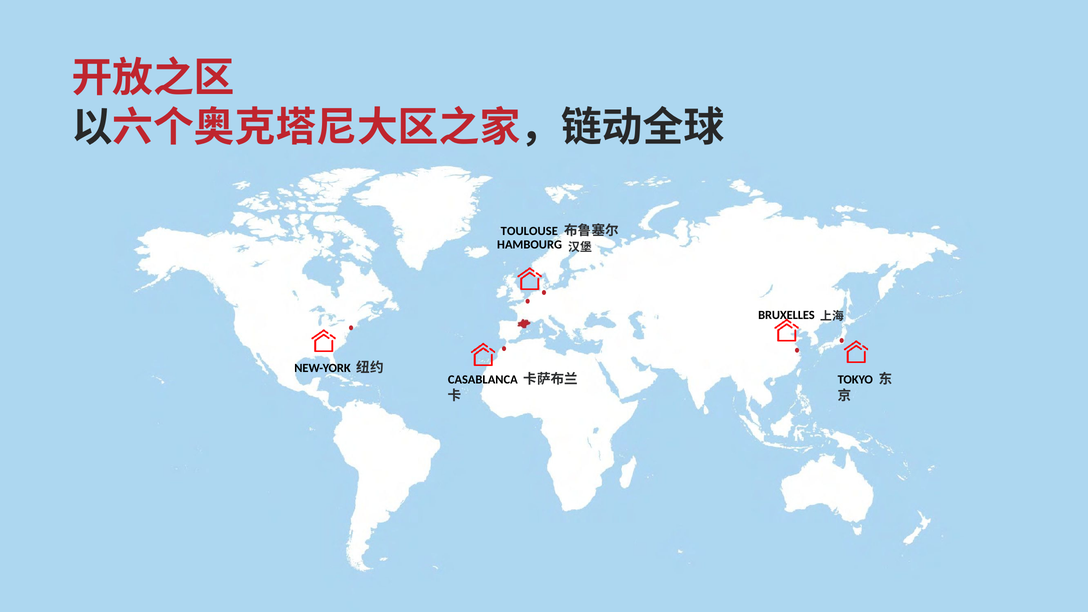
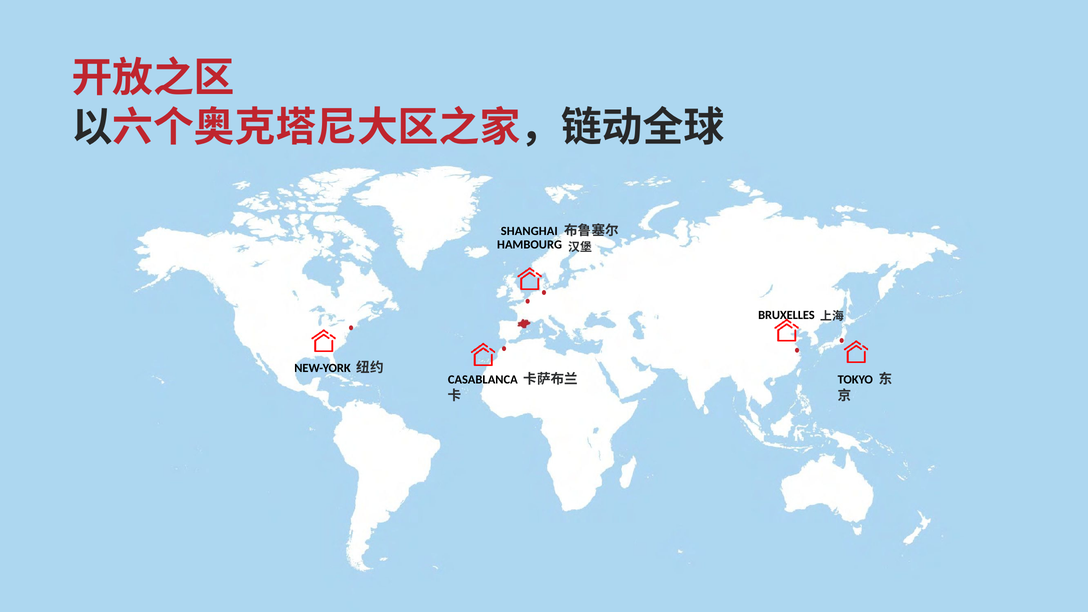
TOULOUSE: TOULOUSE -> SHANGHAI (529, 231)
